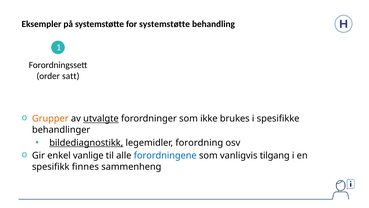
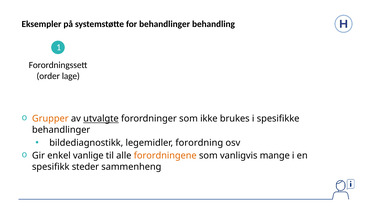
for systemstøtte: systemstøtte -> behandlinger (165, 24)
satt: satt -> lage (71, 76)
bildediagnostikk underline: present -> none (86, 142)
forordningene colour: blue -> orange (165, 155)
tilgang: tilgang -> mange (275, 155)
finnes: finnes -> steder (85, 166)
